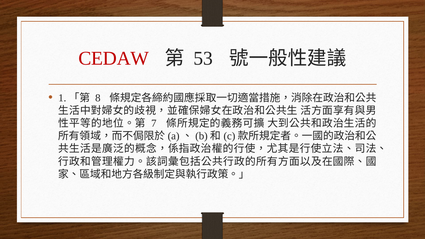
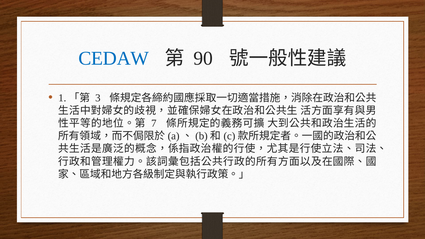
CEDAW colour: red -> blue (114, 58)
53: 53 -> 90 (203, 58)
8: 8 -> 3 (98, 98)
